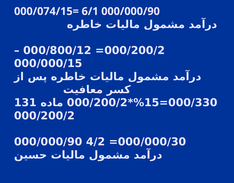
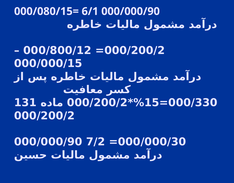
000/074/15=: 000/074/15= -> 000/080/15= (46, 11)
4/2: 4/2 -> 7/2 (96, 141)
